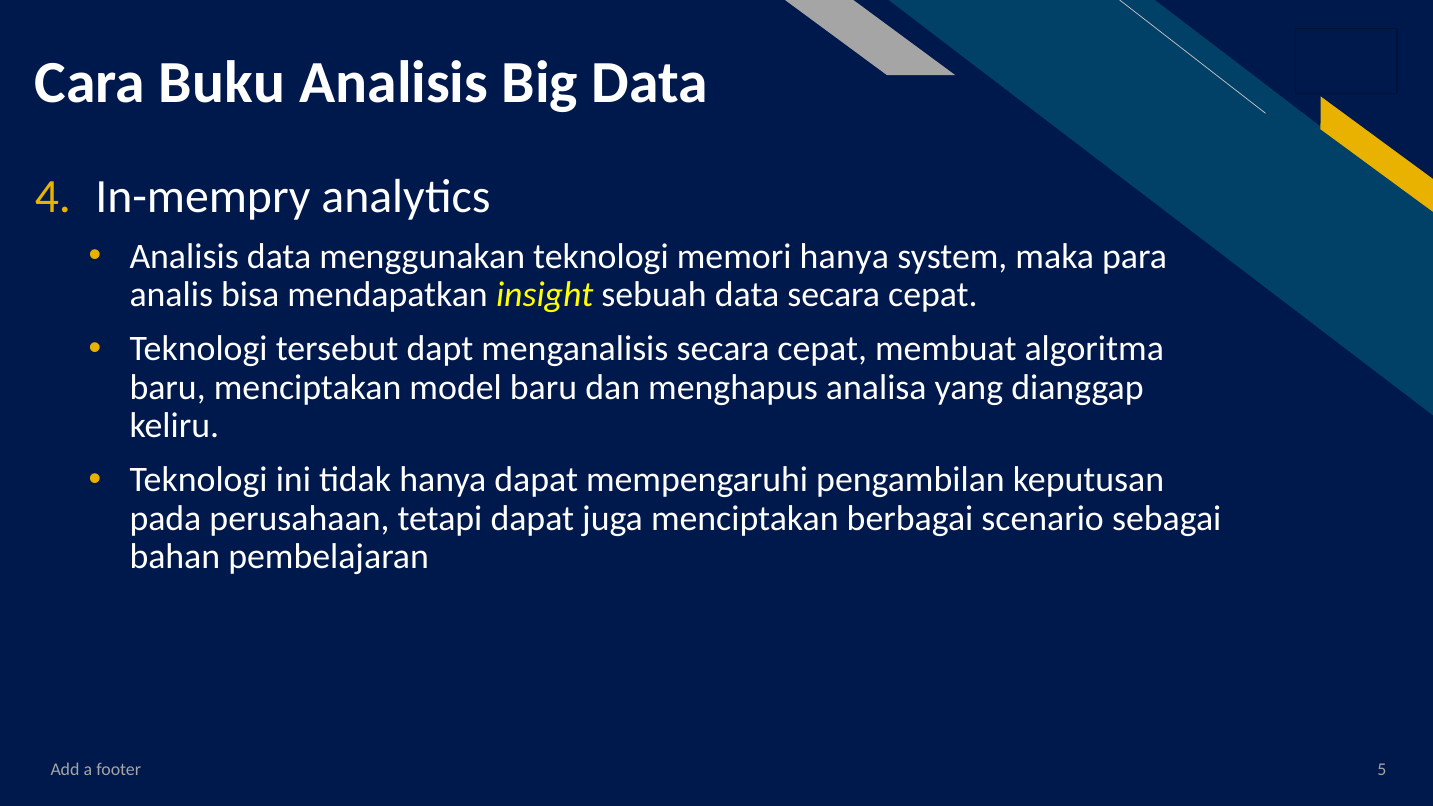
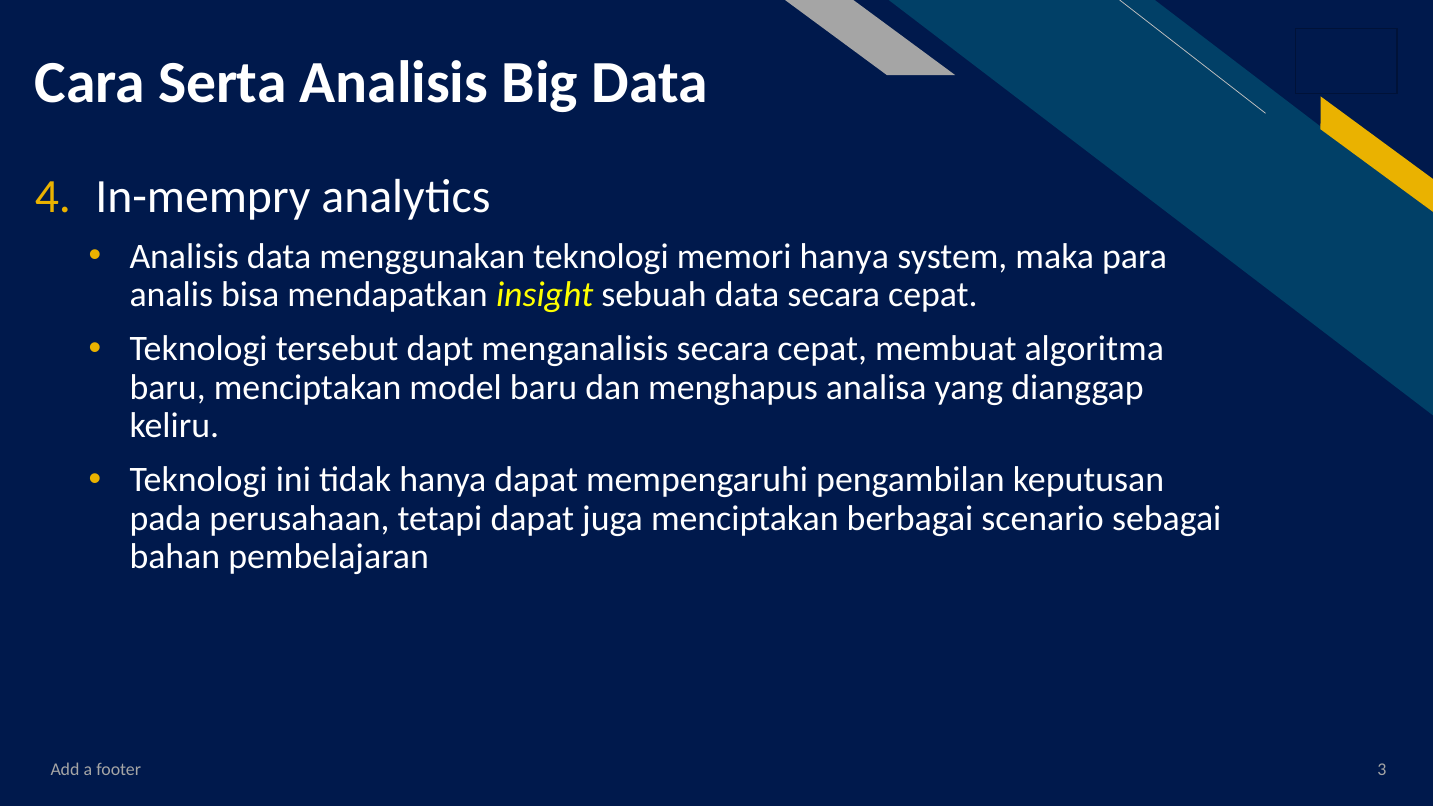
Buku: Buku -> Serta (223, 83)
5: 5 -> 3 (1382, 770)
